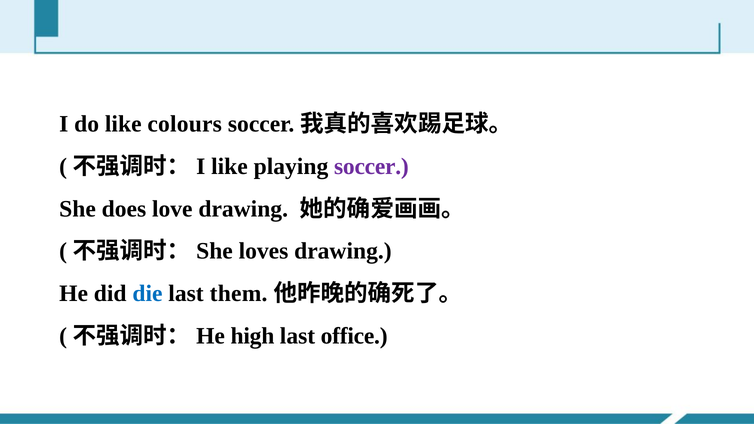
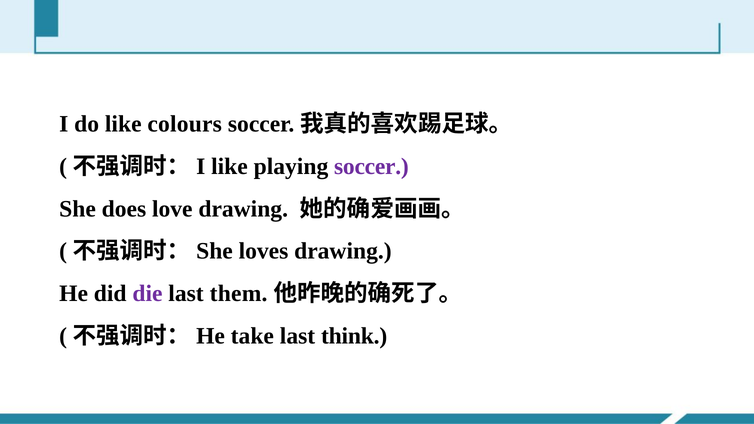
die colour: blue -> purple (147, 294)
high: high -> take (252, 336)
office: office -> think (354, 336)
